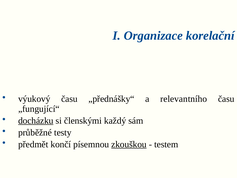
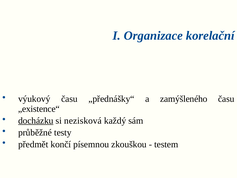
relevantního: relevantního -> zamýšleného (184, 99)
„fungující“: „fungující“ -> „existence“ (39, 109)
členskými: členskými -> nezisková (83, 120)
zkouškou underline: present -> none (129, 144)
